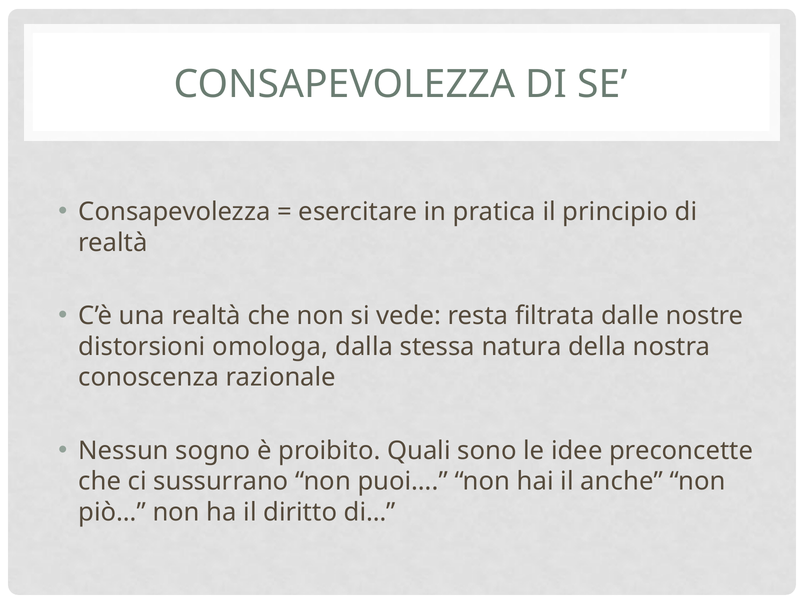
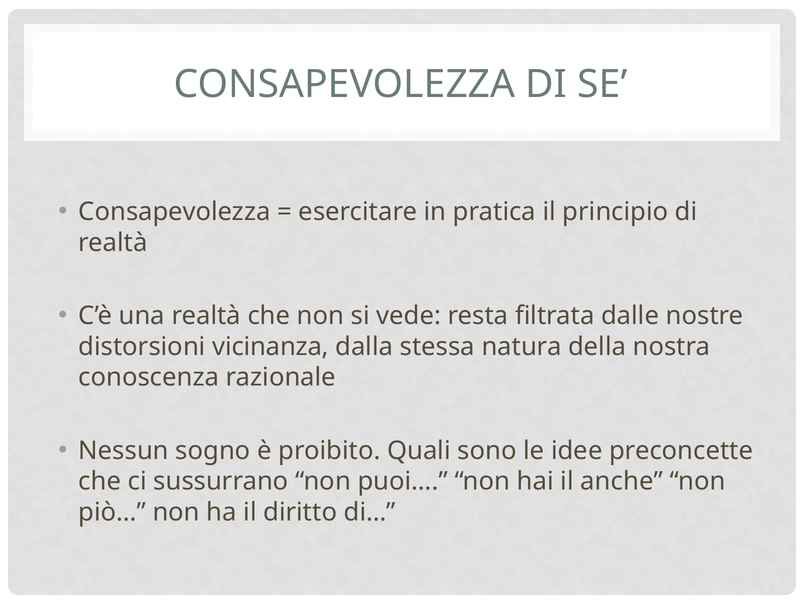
omologa: omologa -> vicinanza (270, 347)
